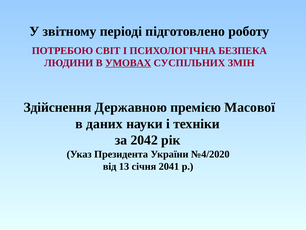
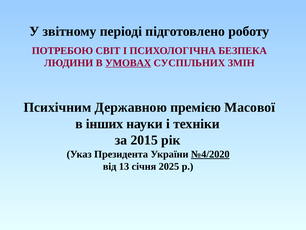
Здійснення: Здійснення -> Психічним (57, 107)
даних: даних -> інших (105, 124)
2042: 2042 -> 2015 (144, 140)
№4/2020 underline: none -> present (210, 154)
2041: 2041 -> 2025 (169, 166)
